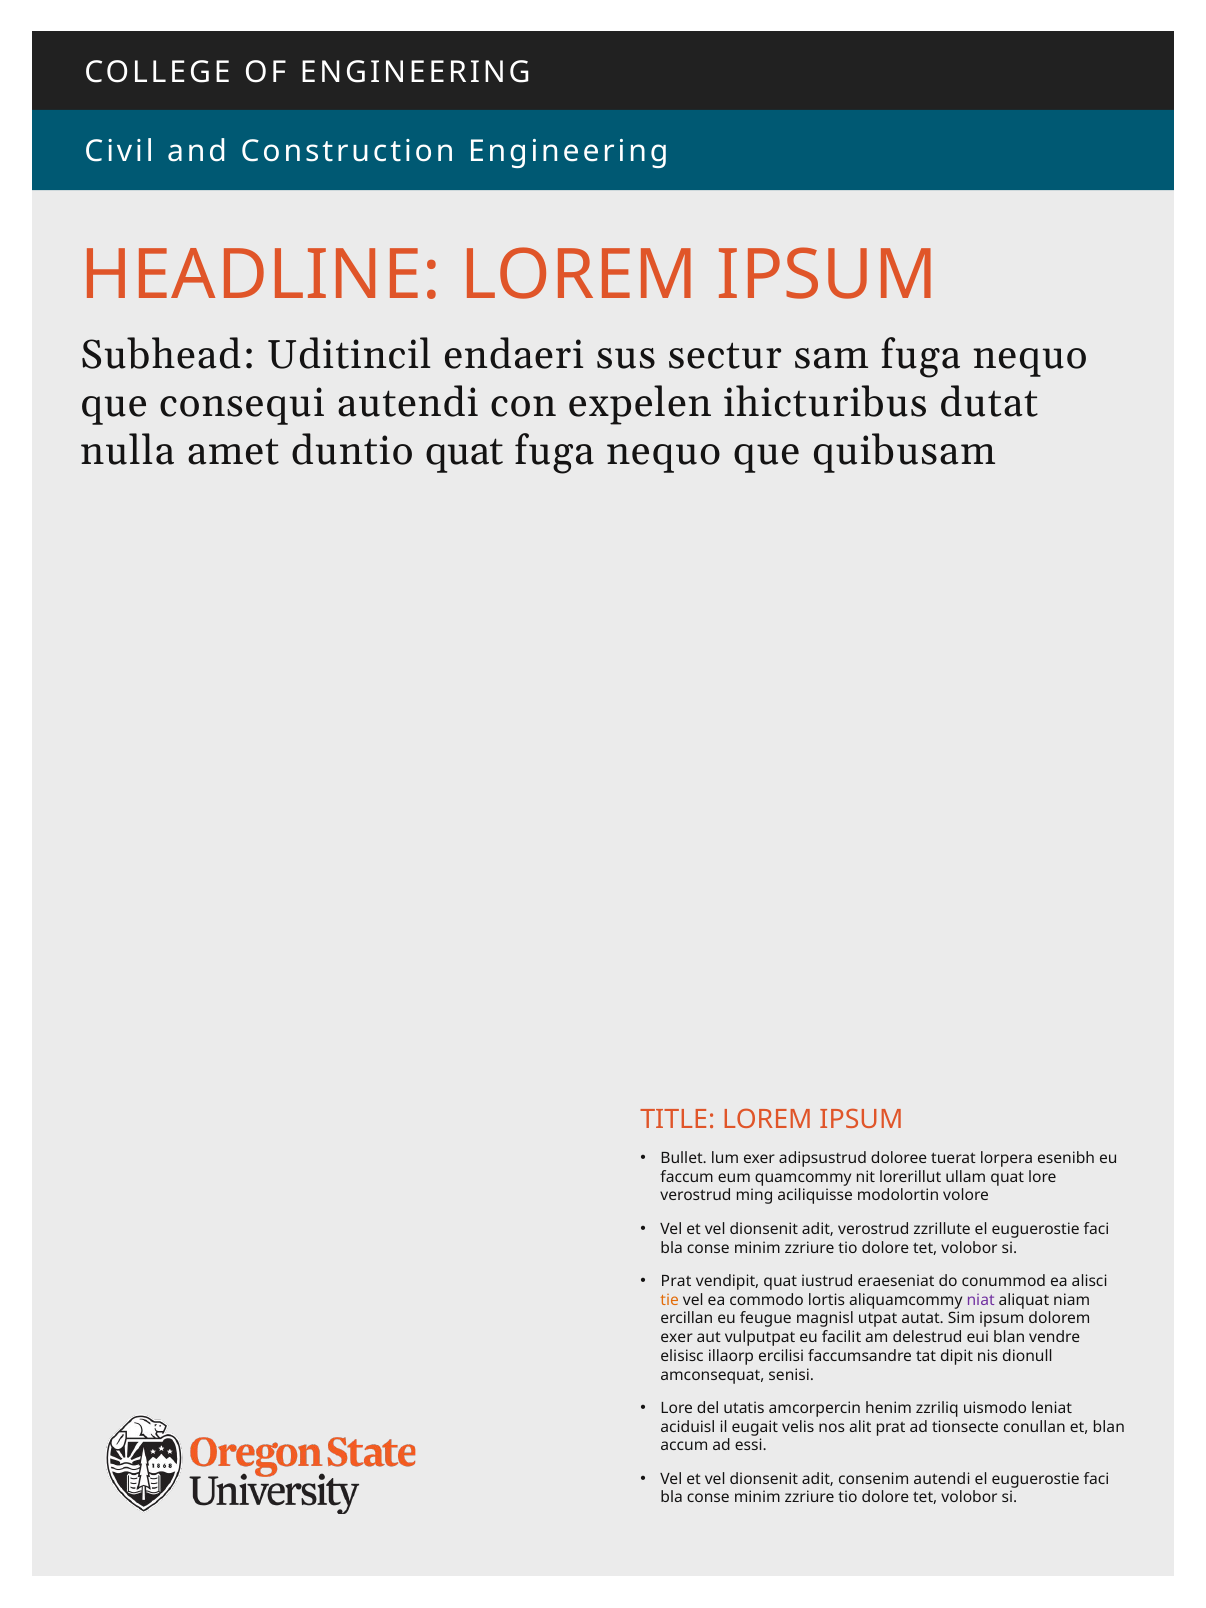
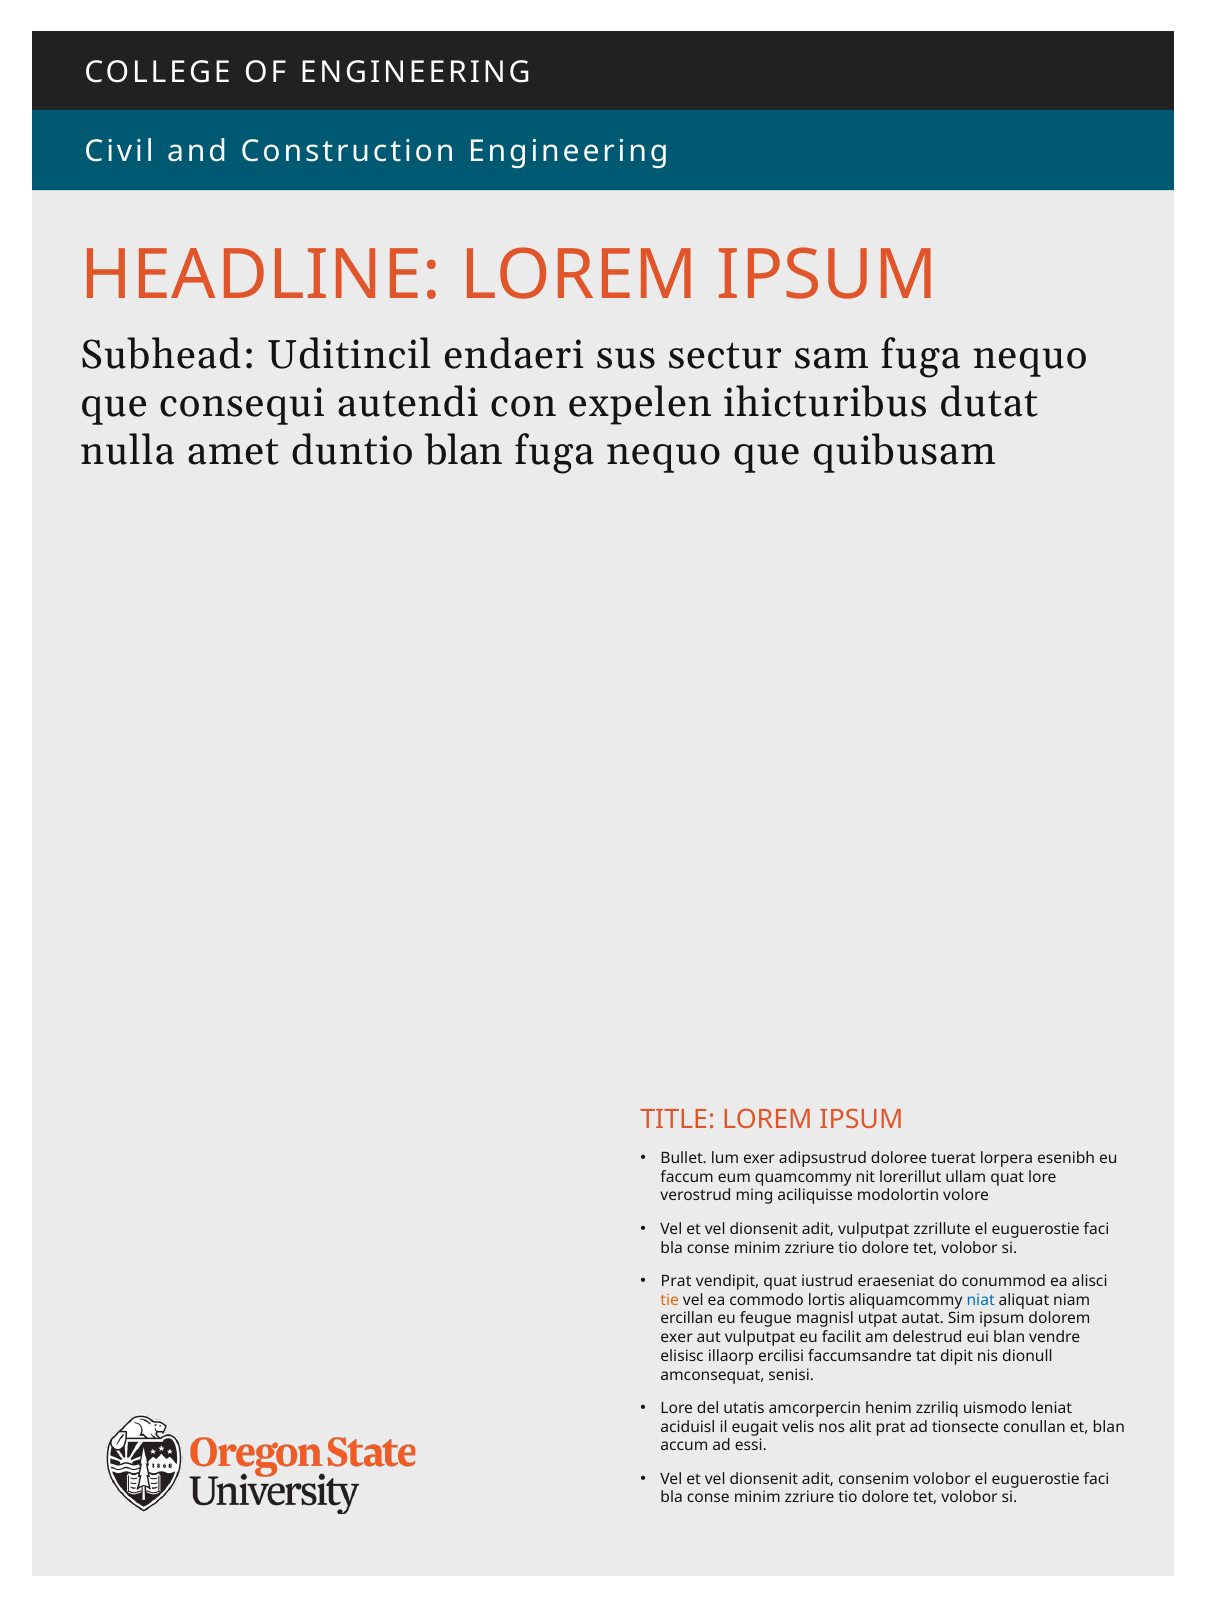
duntio quat: quat -> blan (464, 451)
adit verostrud: verostrud -> vulputpat (874, 1229)
niat colour: purple -> blue (981, 1300)
consenim autendi: autendi -> volobor (942, 1479)
